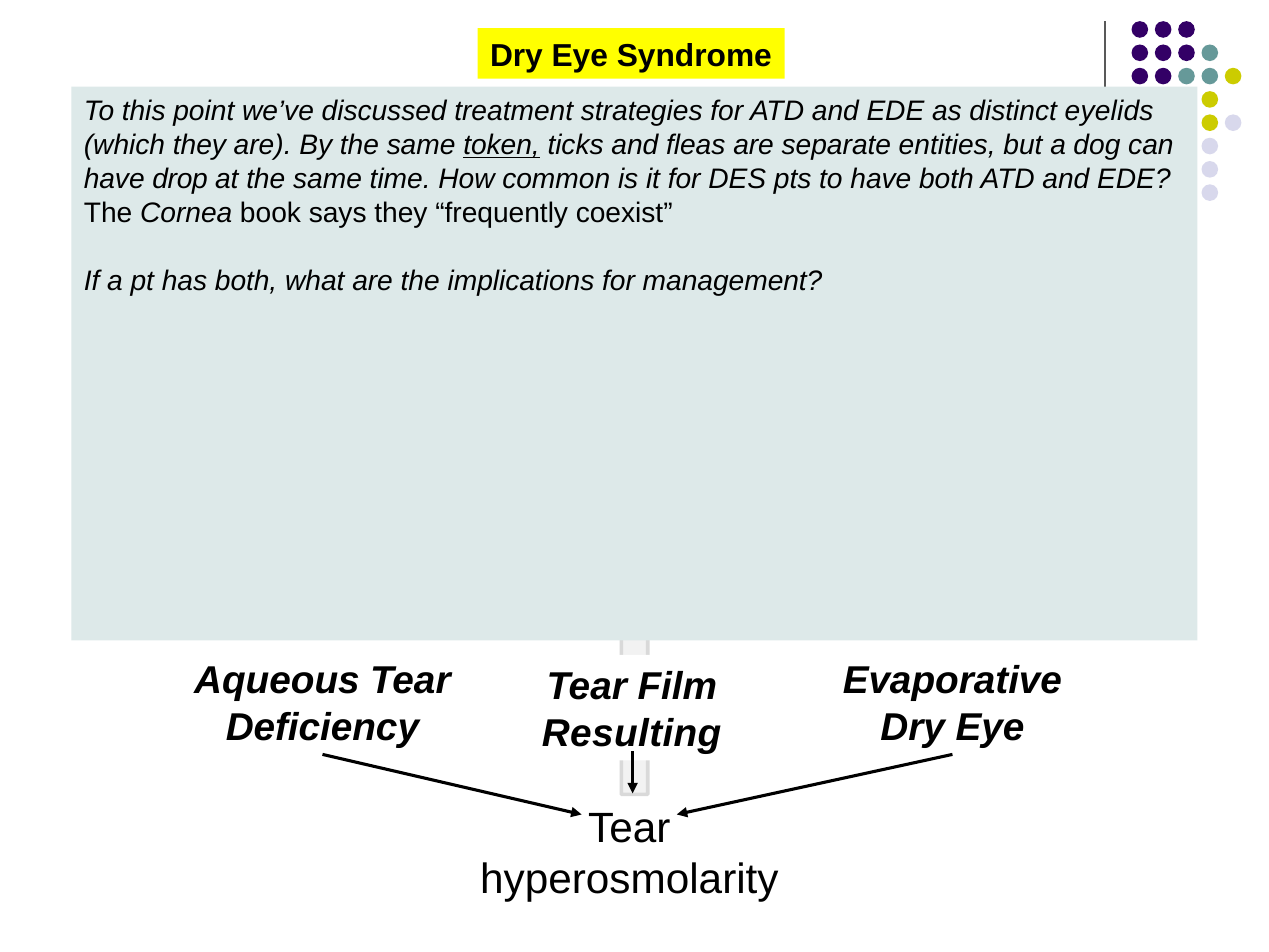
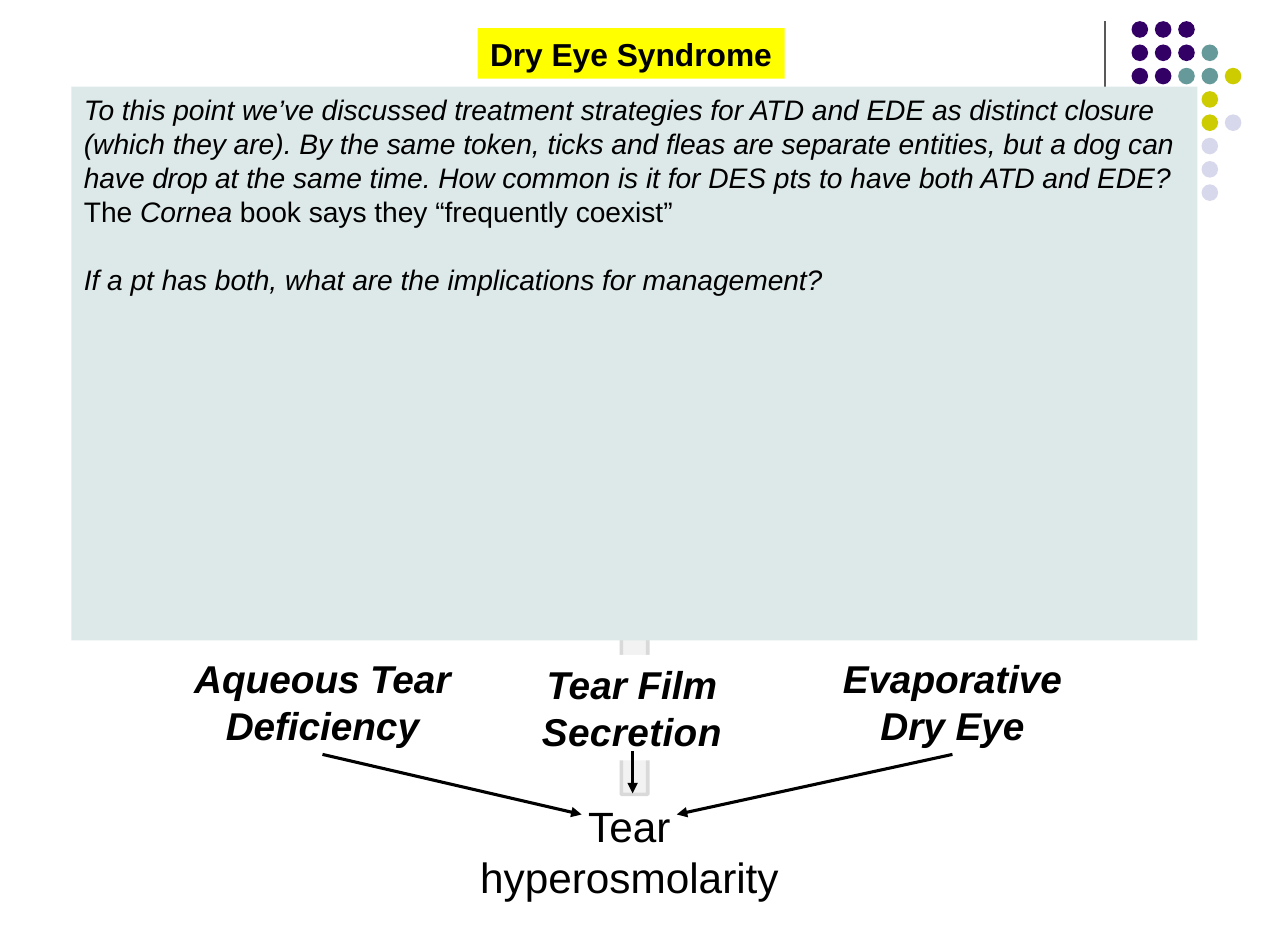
eyelids: eyelids -> closure (1109, 112)
token underline: present -> none (502, 145)
Resulting: Resulting -> Secretion (632, 733)
